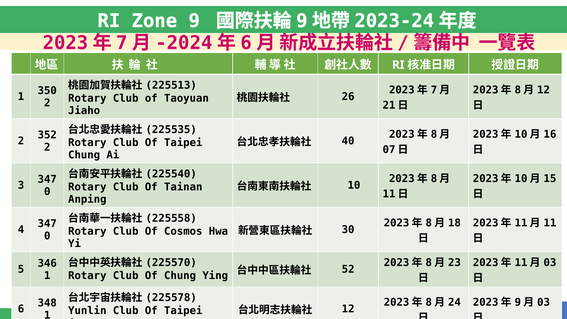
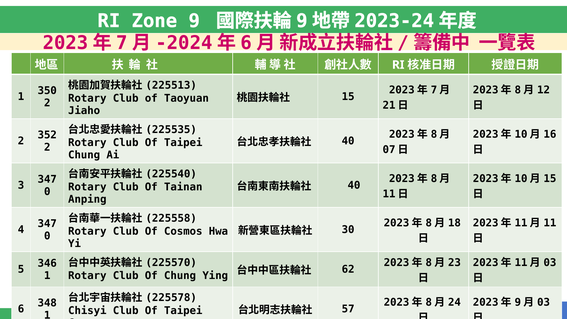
26: 26 -> 15 (348, 97)
10: 10 -> 40 (354, 185)
52: 52 -> 62 (348, 269)
Yunlin: Yunlin -> Chisyi (87, 311)
12: 12 -> 57 (348, 309)
